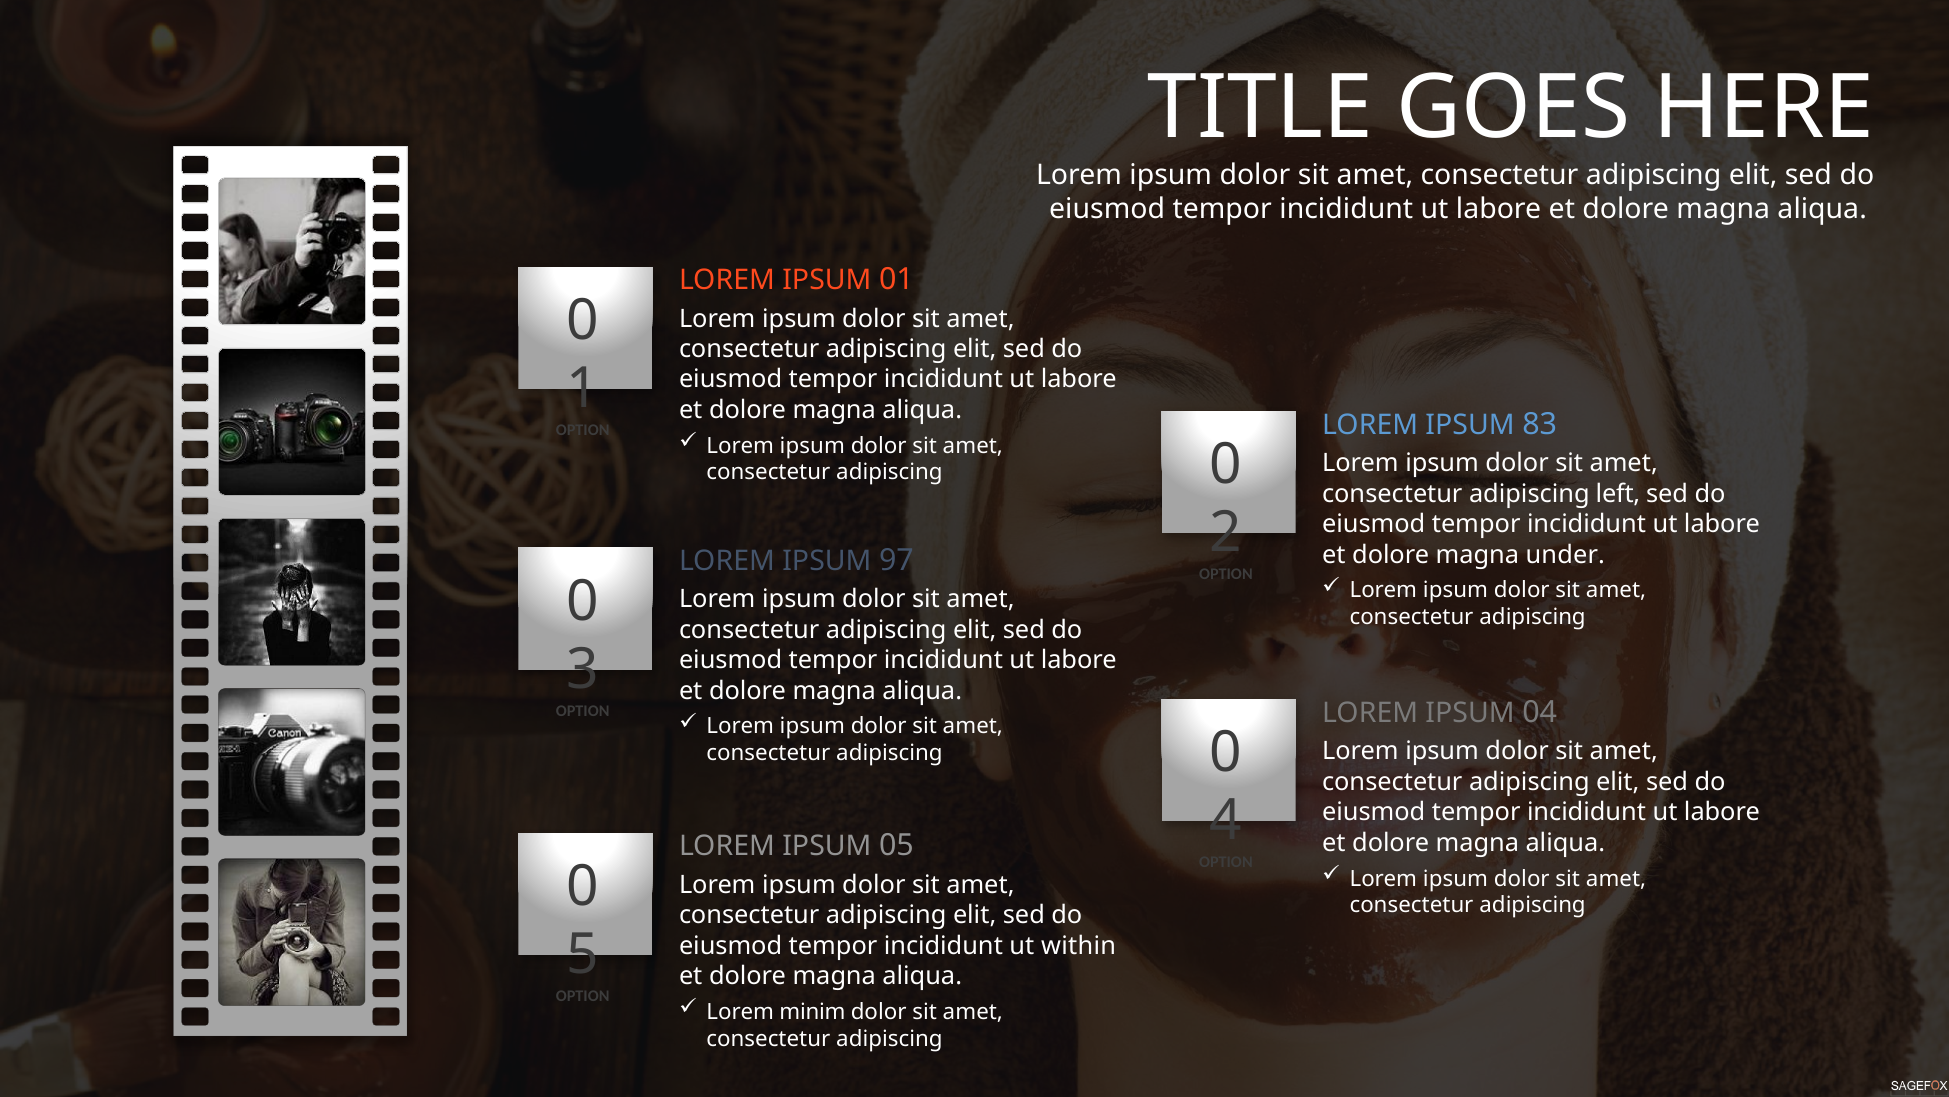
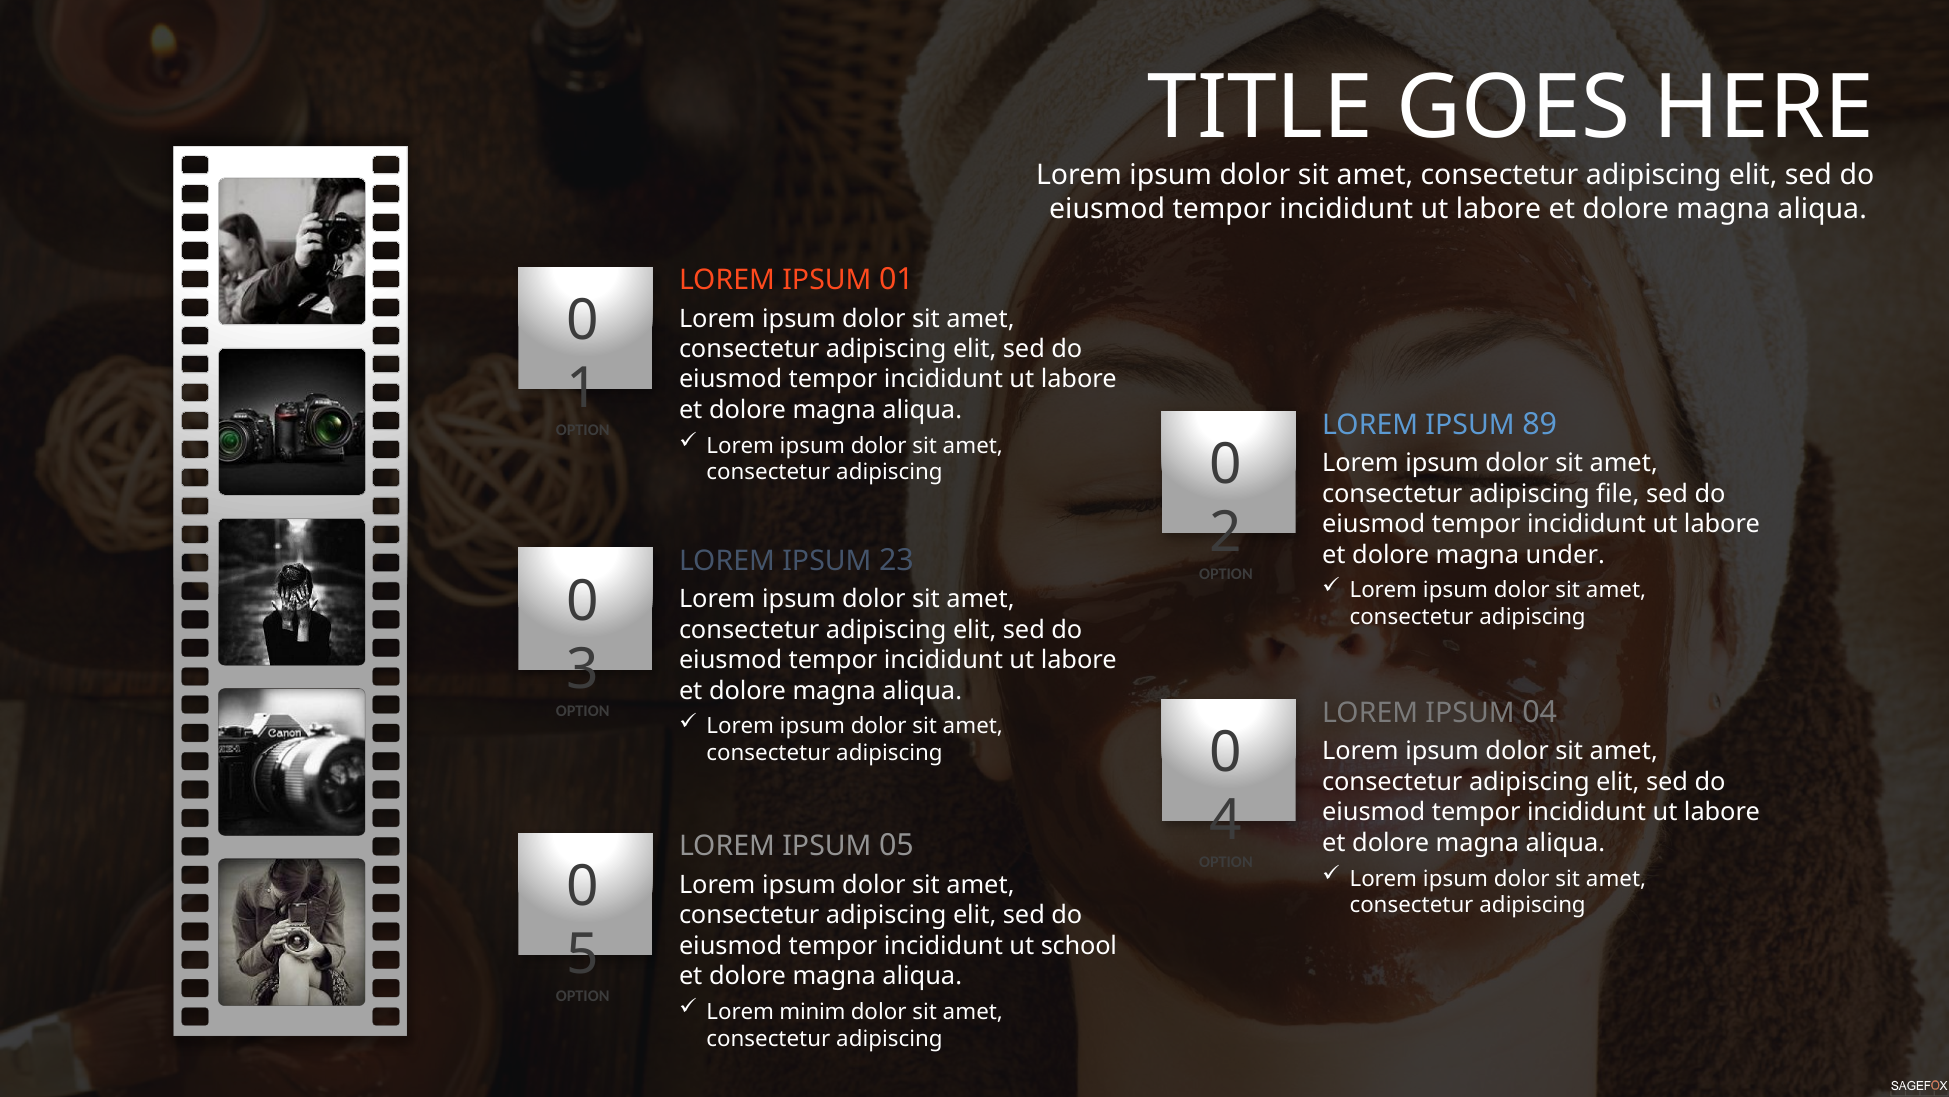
83: 83 -> 89 (1540, 424)
left: left -> file (1618, 494)
97: 97 -> 23 (897, 560)
within: within -> school (1079, 945)
